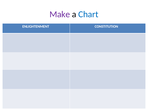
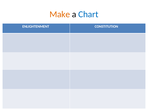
Make colour: purple -> orange (60, 14)
